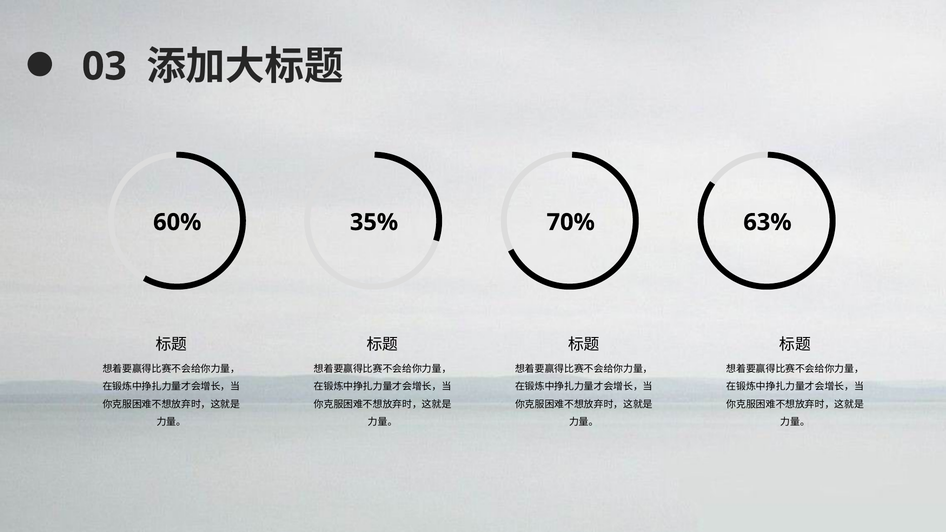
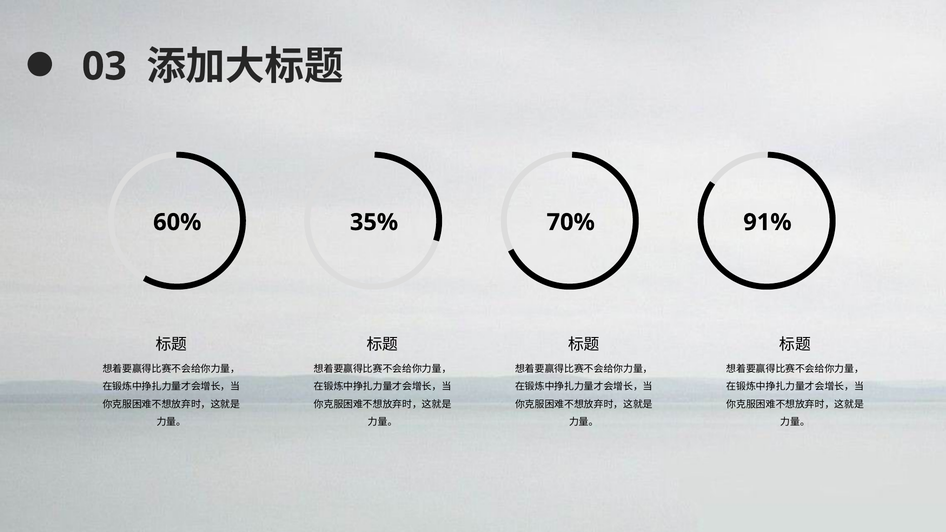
63%: 63% -> 91% (767, 222)
